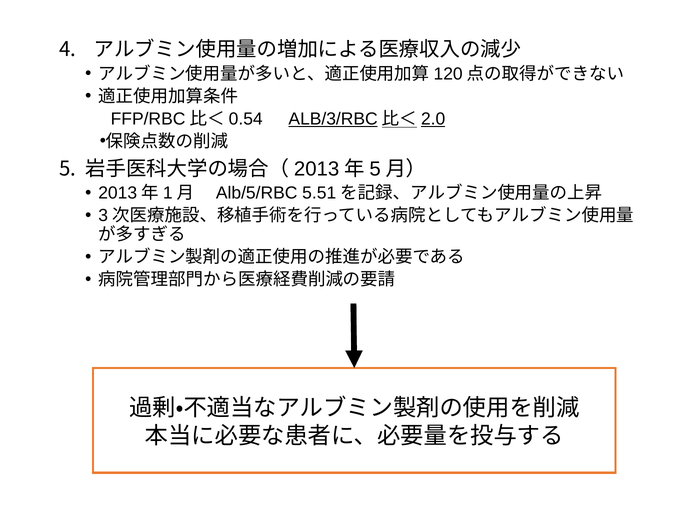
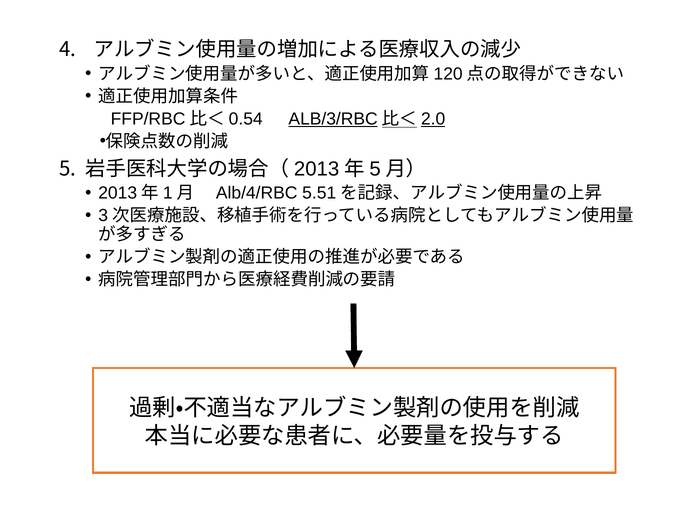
Alb/5/RBC: Alb/5/RBC -> Alb/4/RBC (257, 193)
